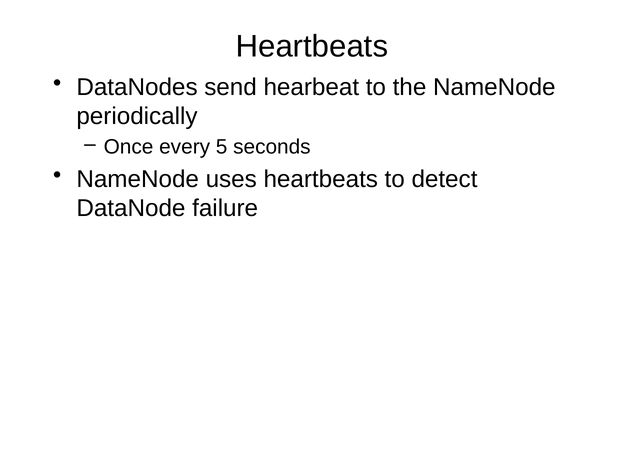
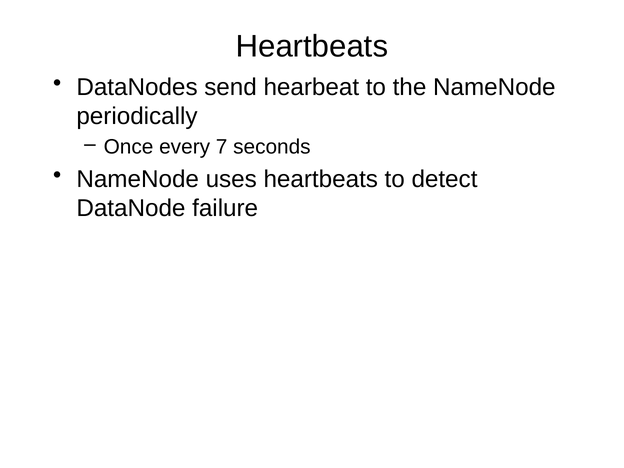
5: 5 -> 7 (222, 147)
